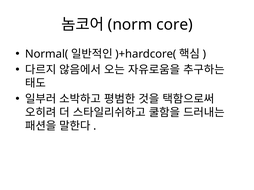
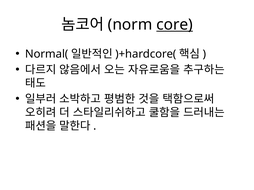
core underline: none -> present (175, 25)
